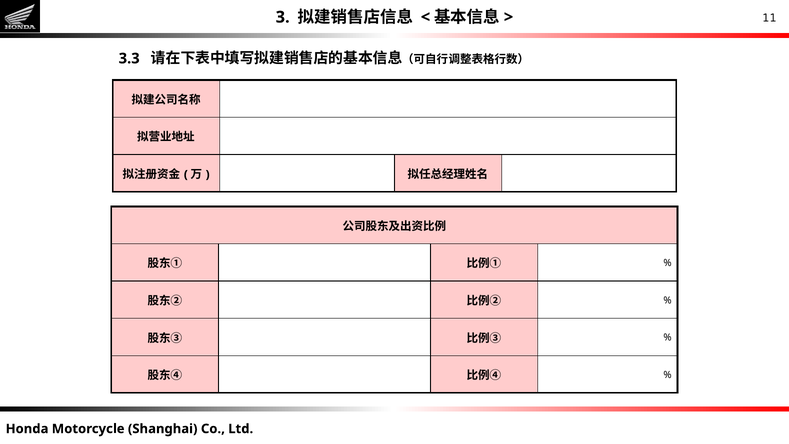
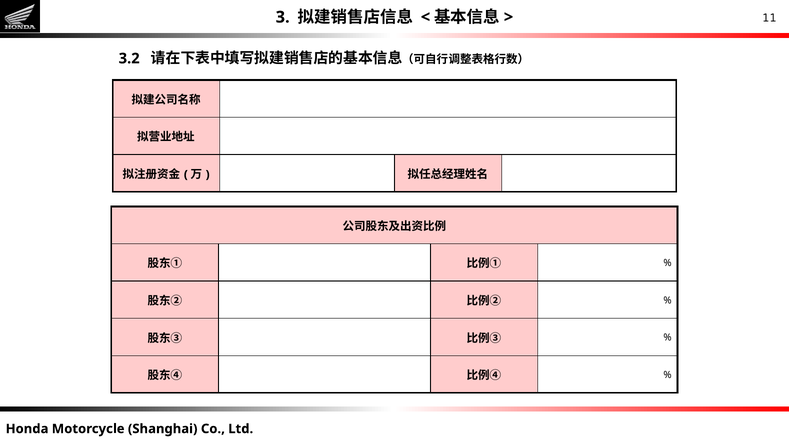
3.3: 3.3 -> 3.2 (129, 58)
